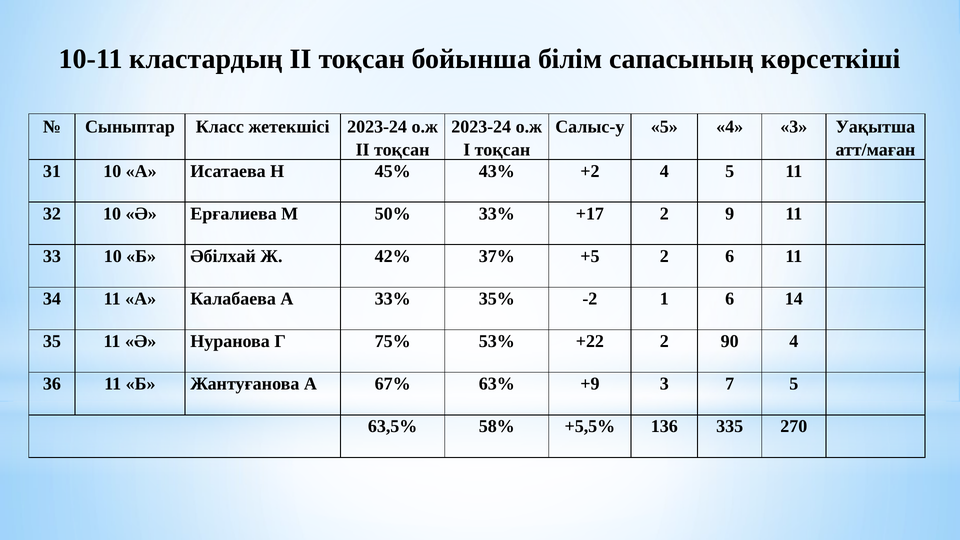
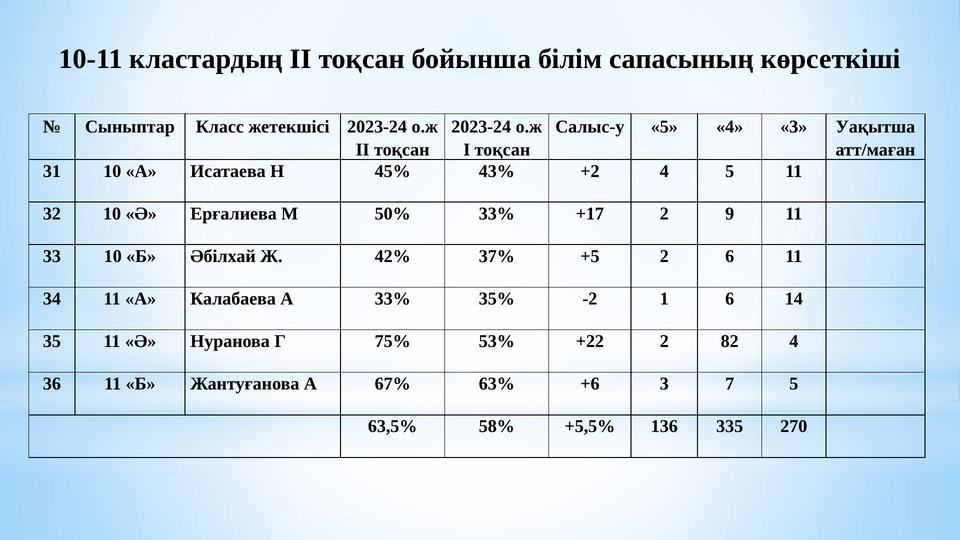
90: 90 -> 82 (730, 341)
+9: +9 -> +6 (590, 384)
